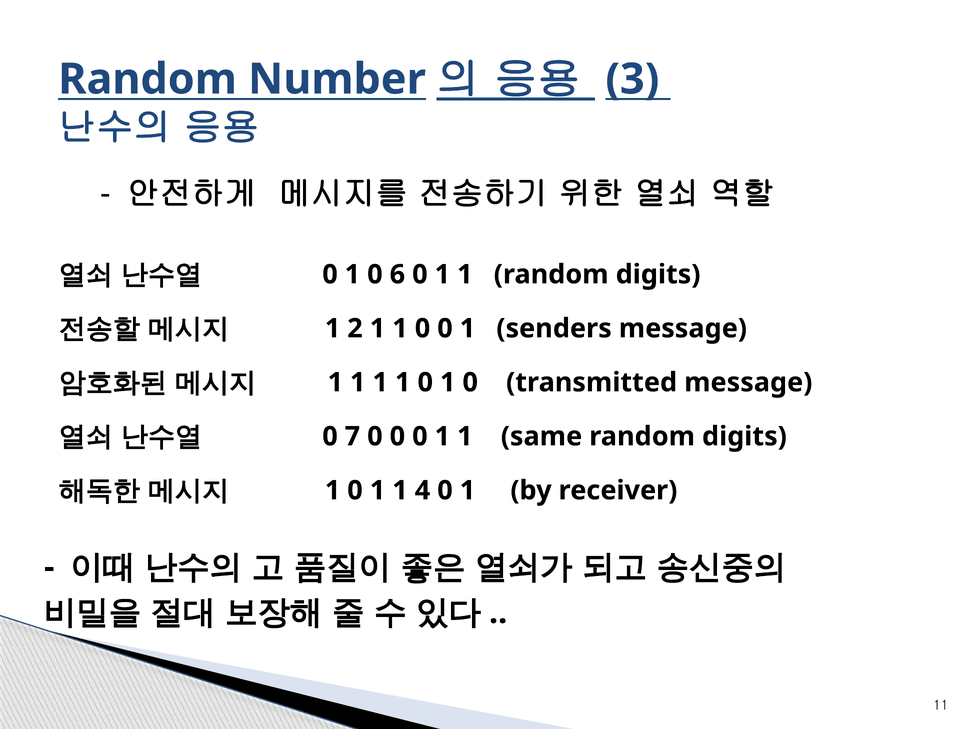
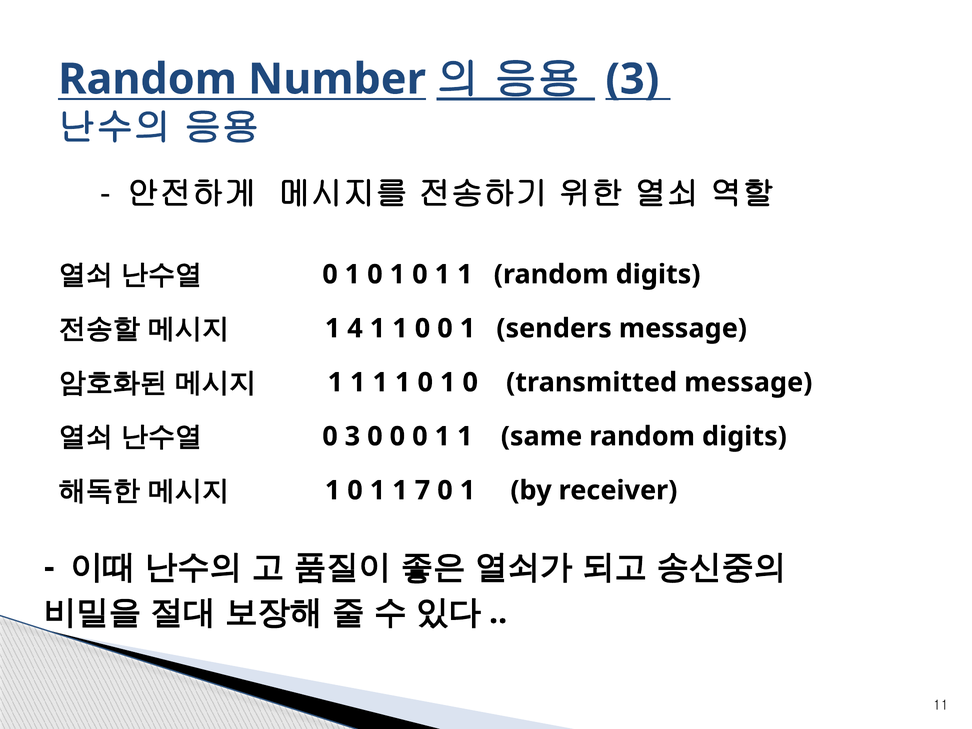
6: 6 -> 1 (397, 274)
2: 2 -> 4 (355, 328)
0 7: 7 -> 3 (352, 436)
4: 4 -> 7 (423, 490)
